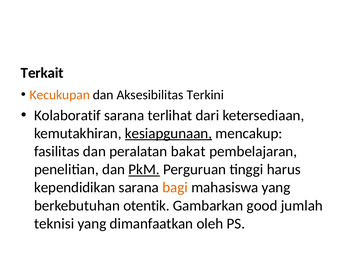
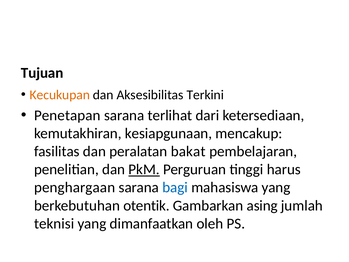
Terkait: Terkait -> Tujuan (42, 73)
Kolaboratif: Kolaboratif -> Penetapan (67, 115)
kesiapgunaan underline: present -> none (168, 133)
kependidikan: kependidikan -> penghargaan (75, 187)
bagi colour: orange -> blue (175, 187)
good: good -> asing (262, 205)
